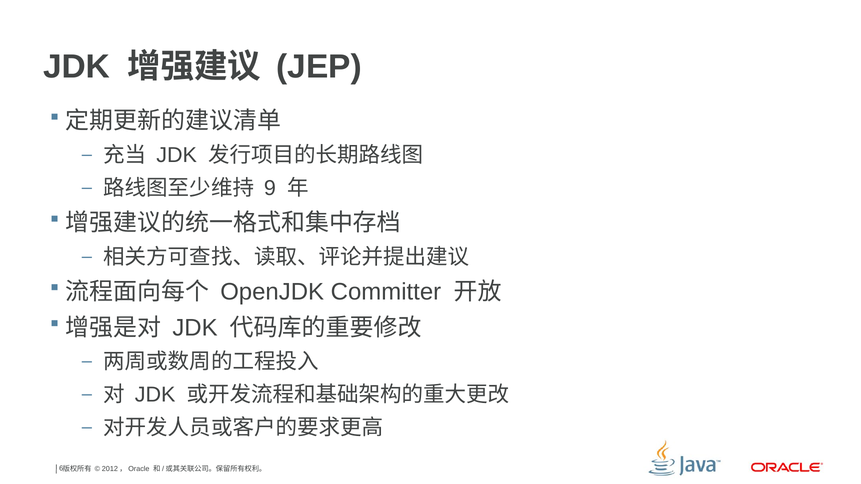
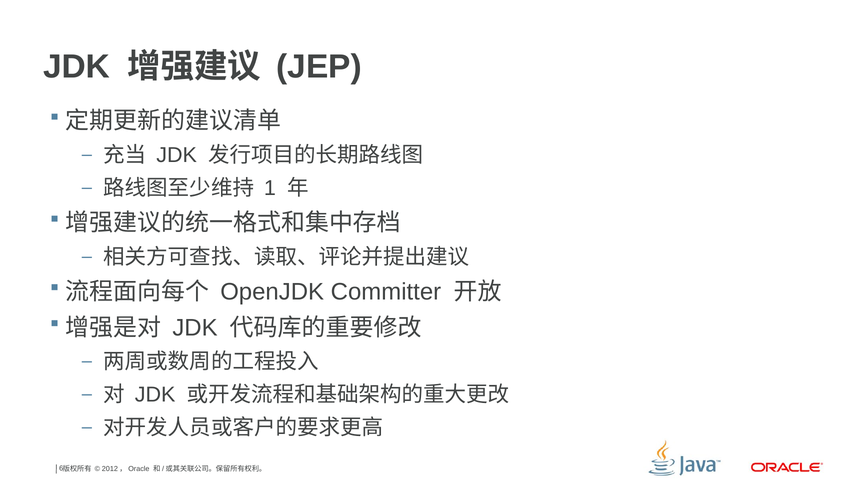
9: 9 -> 1 (270, 188)
